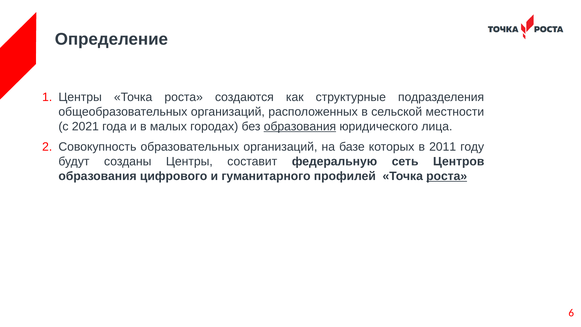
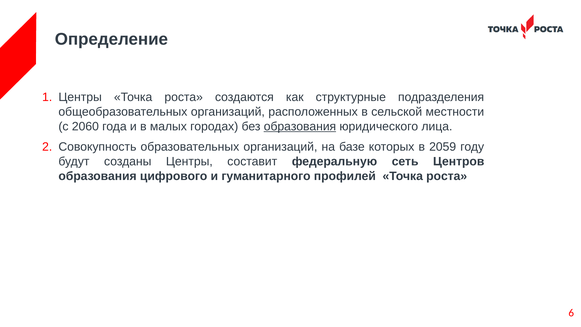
2021: 2021 -> 2060 (85, 126)
2011: 2011 -> 2059 (443, 147)
роста underline: present -> none (447, 176)
